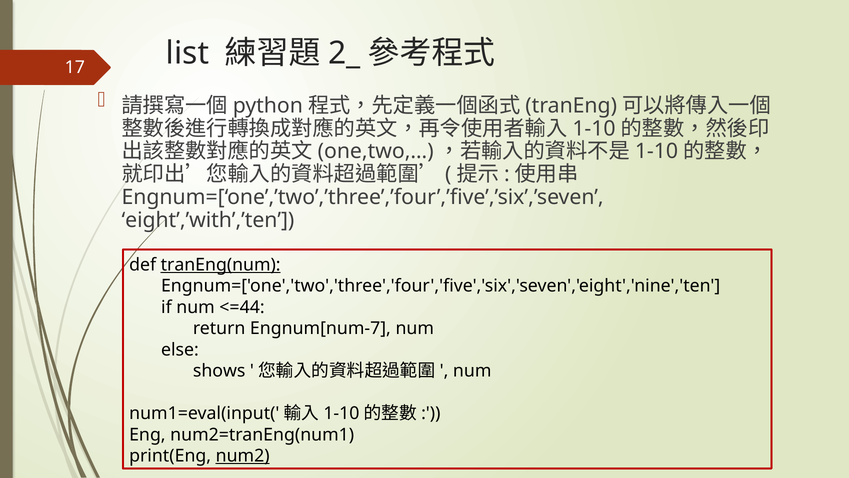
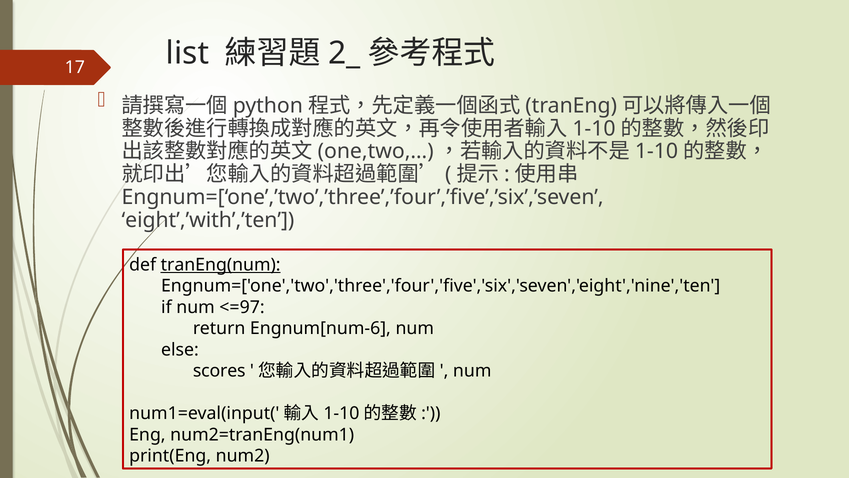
<=44: <=44 -> <=97 (242, 307)
Engnum[num-7: Engnum[num-7 -> Engnum[num-6 (320, 328)
shows: shows -> scores (219, 371)
num2 underline: present -> none (243, 456)
